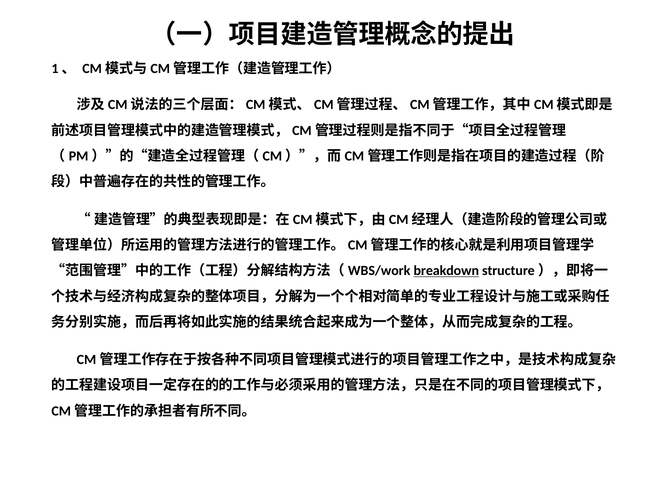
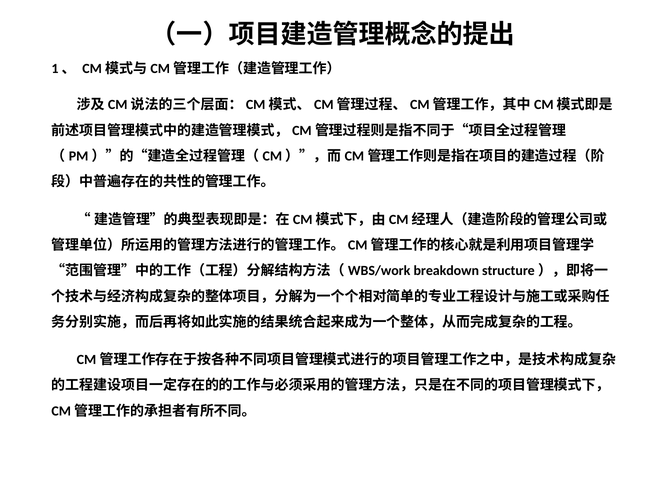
breakdown underline: present -> none (446, 270)
